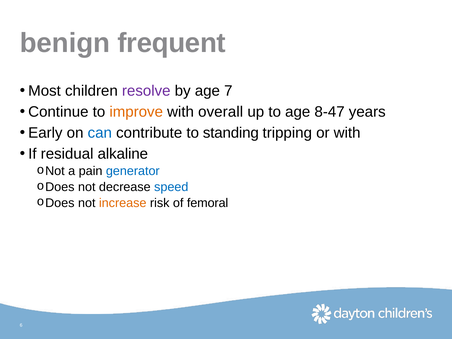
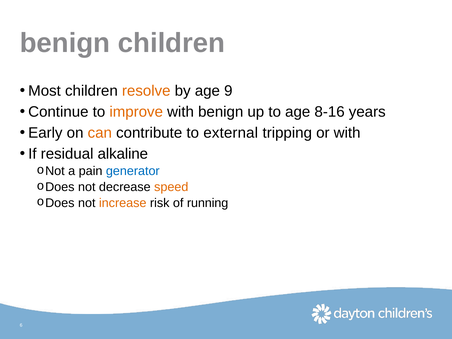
benign frequent: frequent -> children (171, 43)
resolve colour: purple -> orange (146, 91)
7: 7 -> 9 (228, 91)
with overall: overall -> benign (221, 112)
8-47: 8-47 -> 8-16 (330, 112)
can colour: blue -> orange (100, 133)
standing: standing -> external (231, 133)
speed colour: blue -> orange (171, 187)
femoral: femoral -> running (208, 203)
